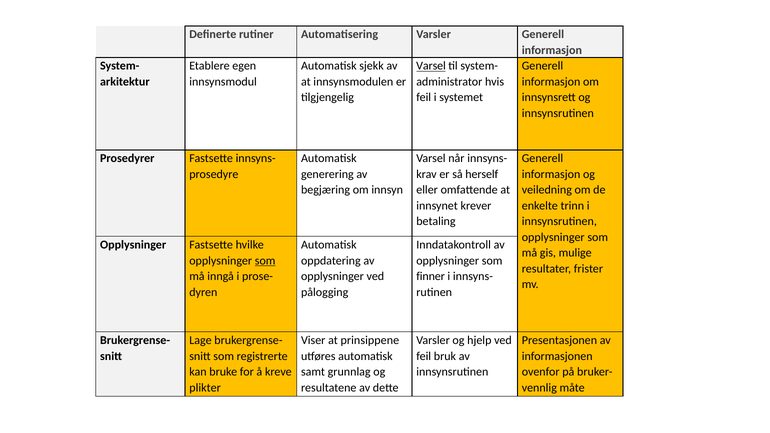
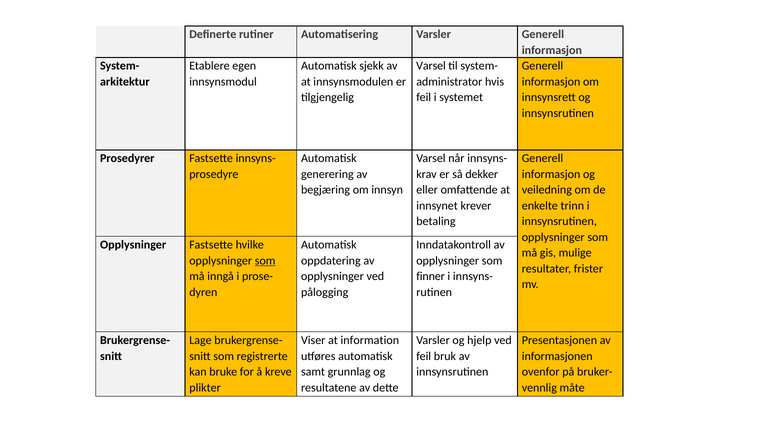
Varsel underline: present -> none (431, 66)
herself: herself -> dekker (482, 174)
prinsippene: prinsippene -> information (370, 340)
